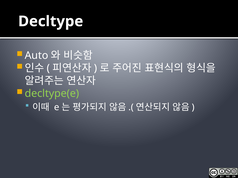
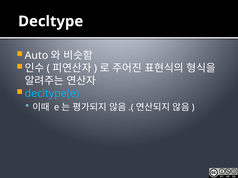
decltype(e colour: light green -> light blue (52, 94)
